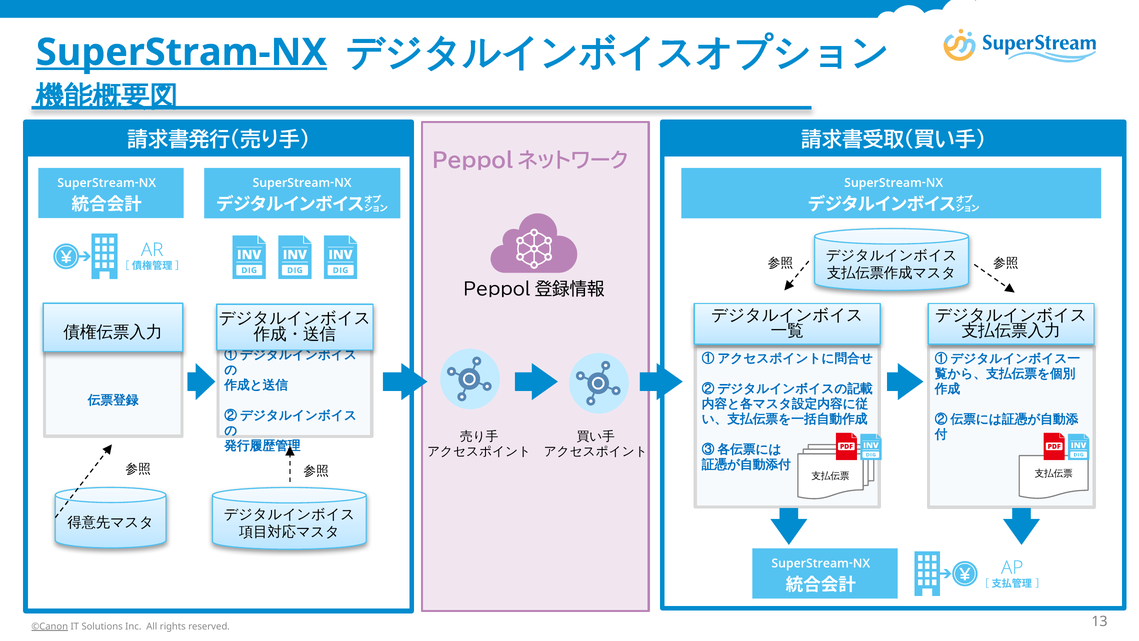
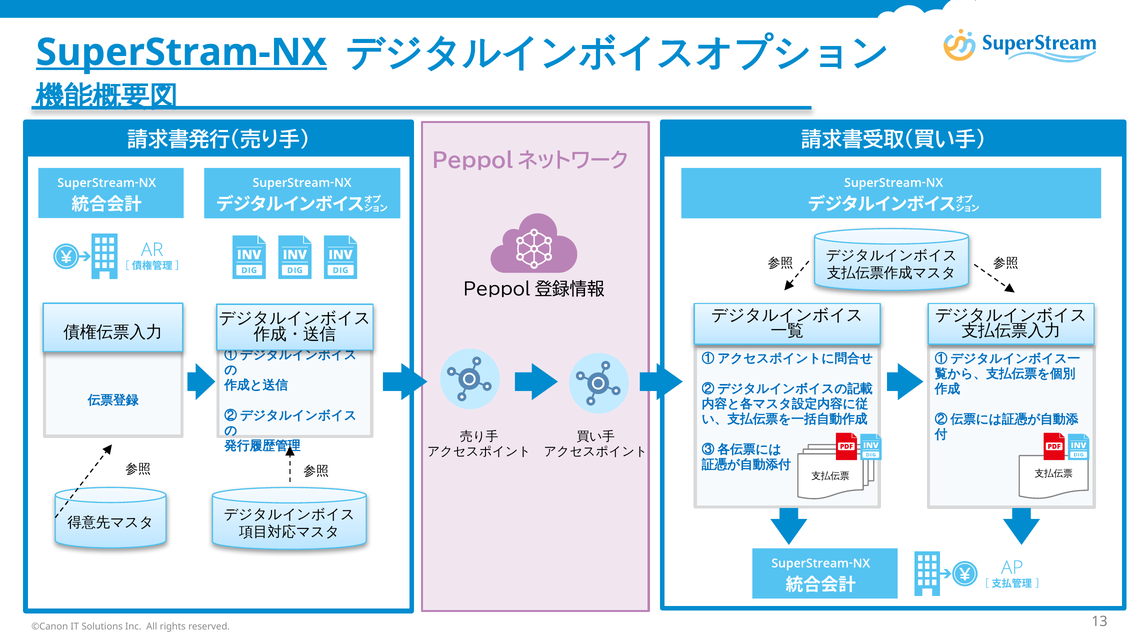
©Canon underline: present -> none (50, 626)
